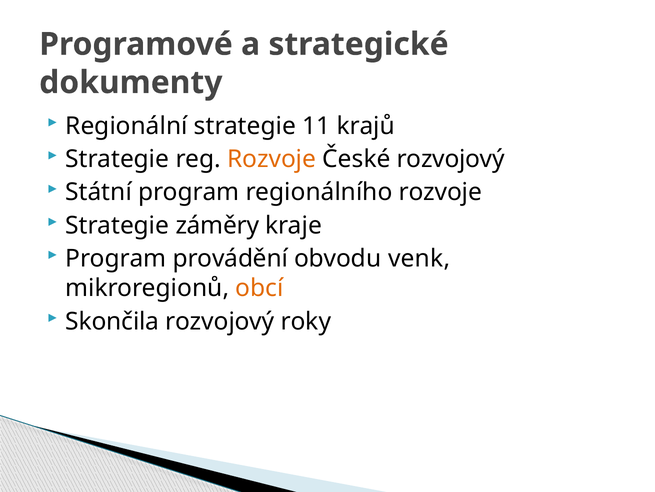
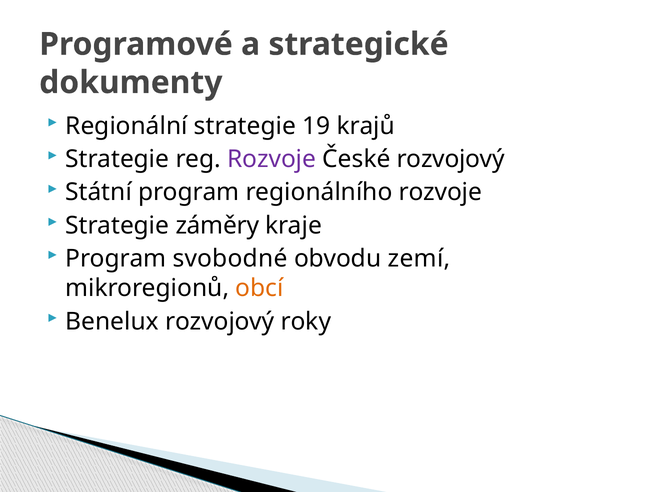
11: 11 -> 19 (316, 126)
Rozvoje colour: orange -> purple (272, 159)
provádění: provádění -> svobodné (230, 258)
venk: venk -> zemí (419, 258)
Skončila: Skončila -> Benelux (112, 321)
